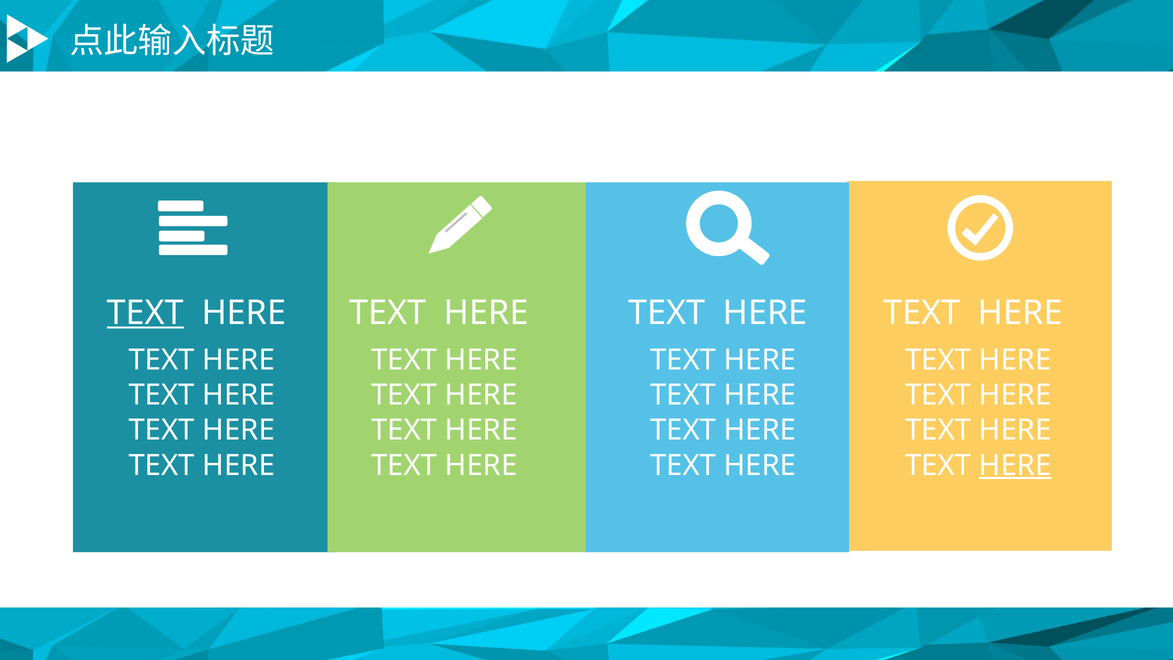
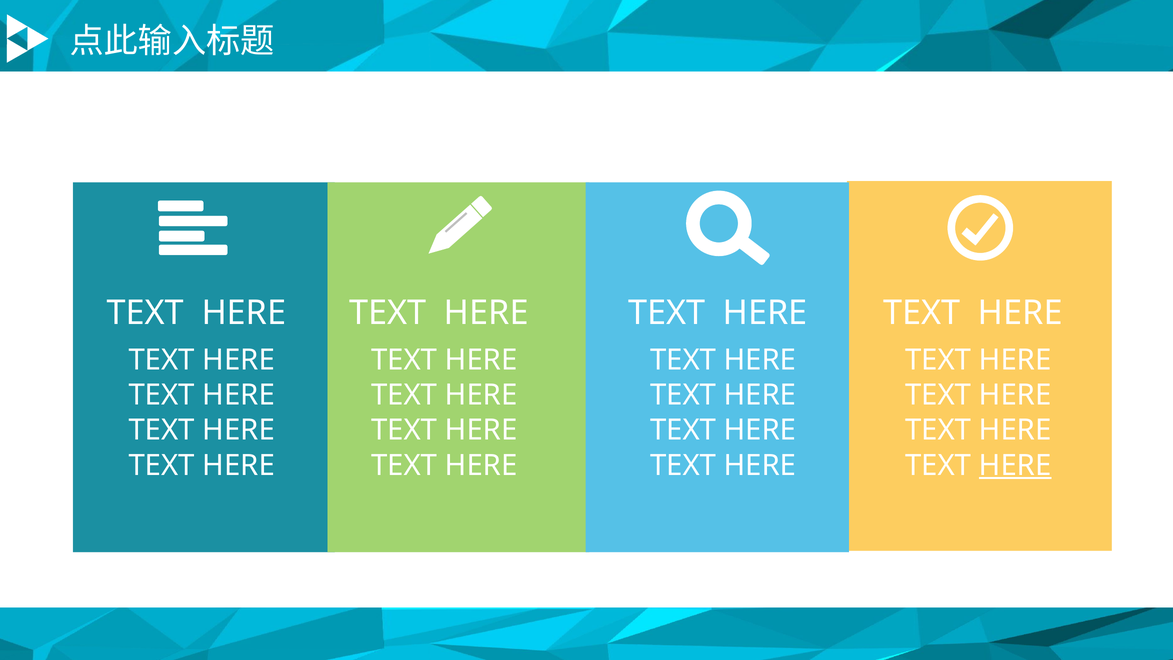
TEXT underline: present -> none (145, 313)
